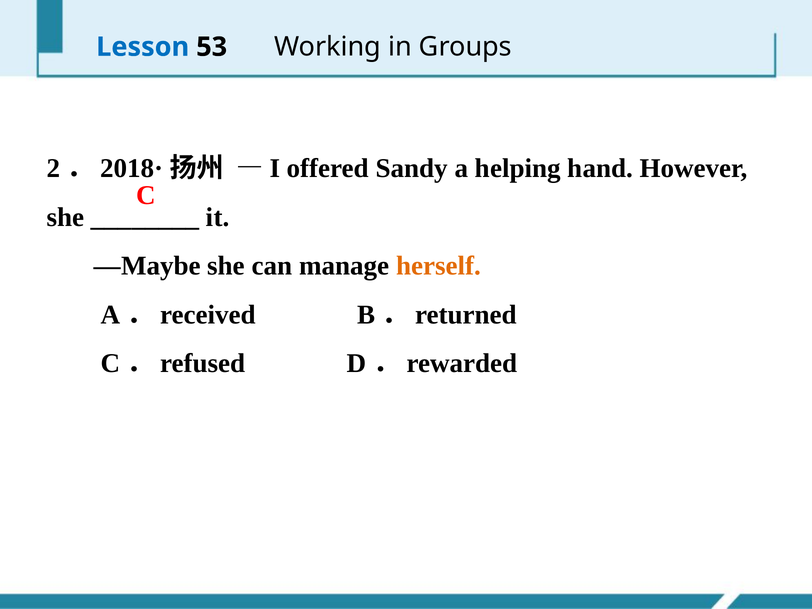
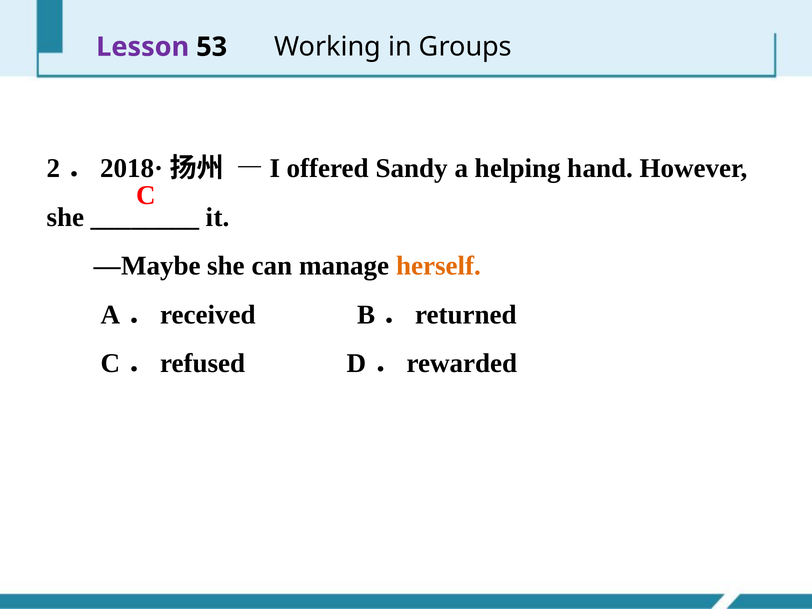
Lesson colour: blue -> purple (143, 47)
